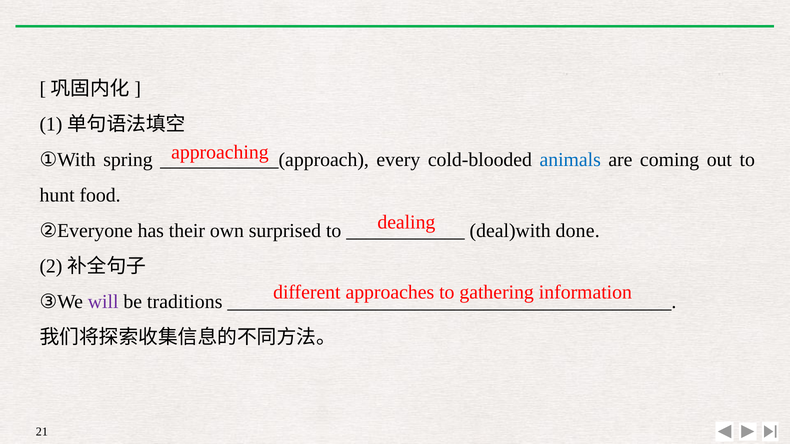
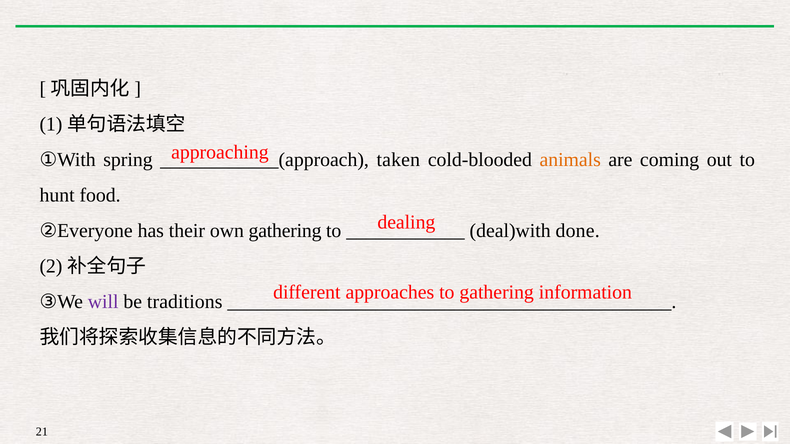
every: every -> taken (398, 160)
animals colour: blue -> orange (570, 160)
own surprised: surprised -> gathering (285, 231)
